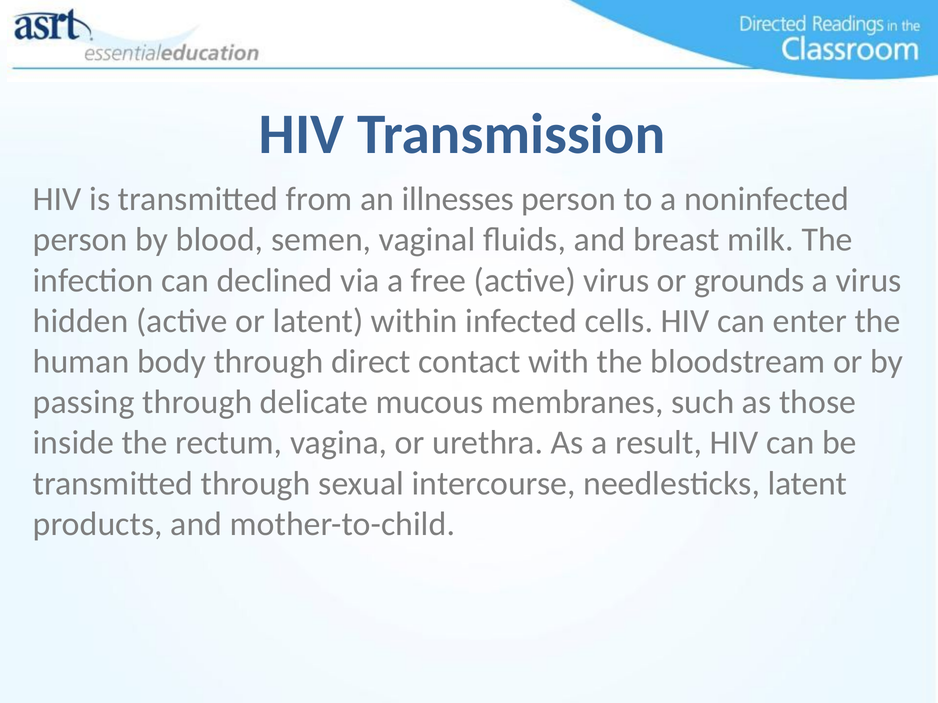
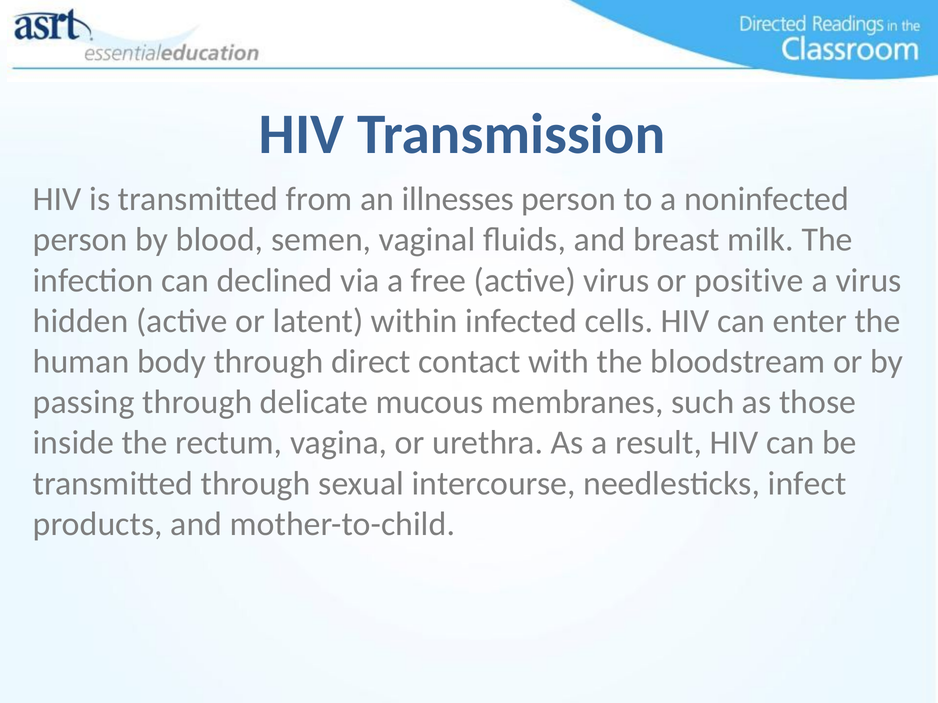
grounds: grounds -> positive (749, 281)
needlesticks latent: latent -> infect (807, 484)
